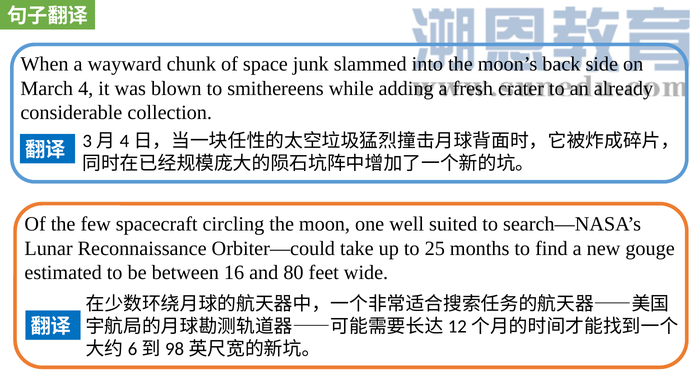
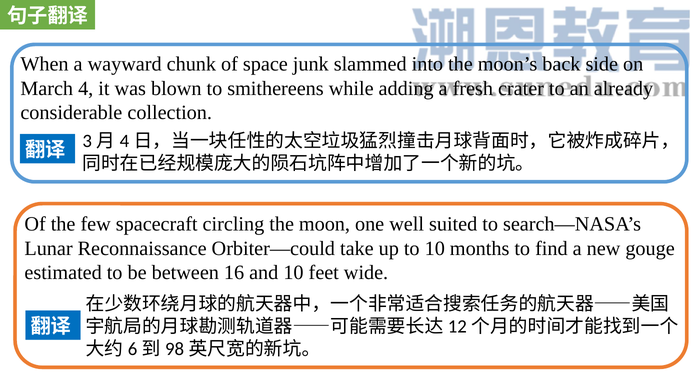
to 25: 25 -> 10 (435, 248)
and 80: 80 -> 10 (294, 272)
